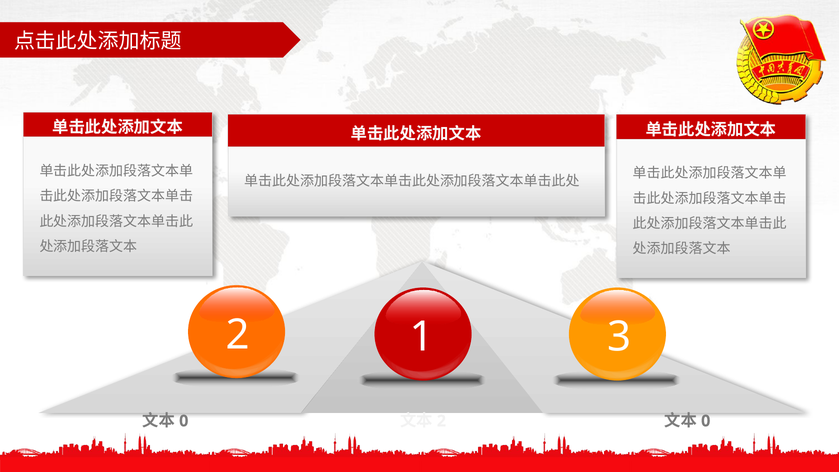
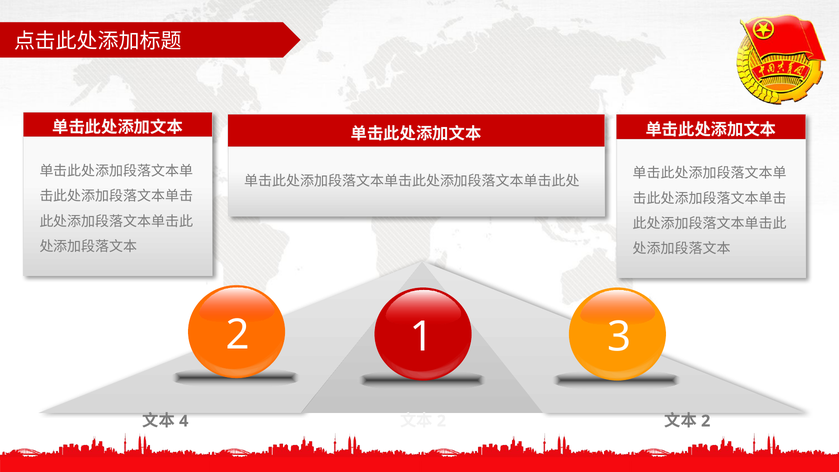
0: 0 -> 4 (184, 421)
0: 0 -> 2 (706, 421)
